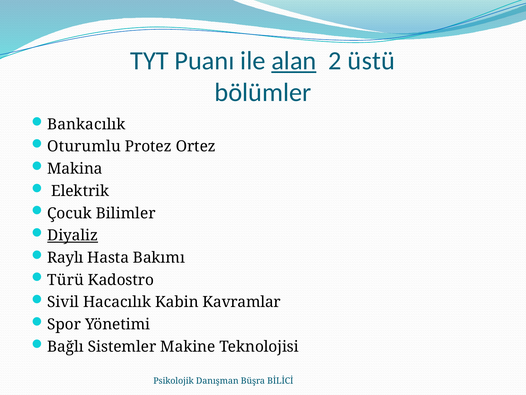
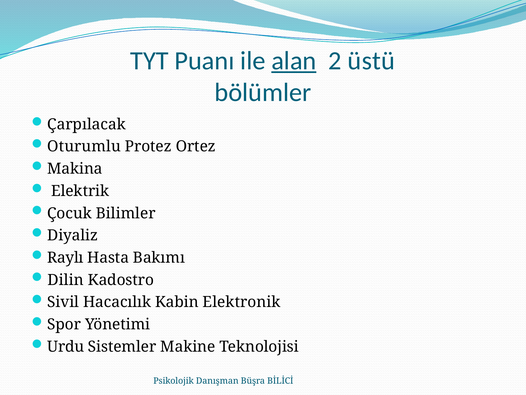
Bankacılık: Bankacılık -> Çarpılacak (86, 124)
Diyaliz underline: present -> none (73, 235)
Türü: Türü -> Dilin (66, 280)
Kavramlar: Kavramlar -> Elektronik (242, 302)
Bağlı: Bağlı -> Urdu (66, 346)
